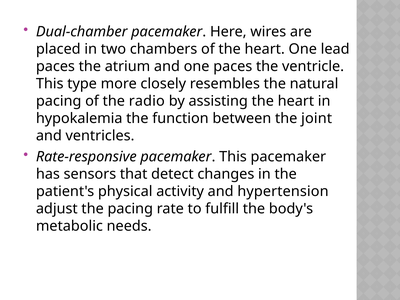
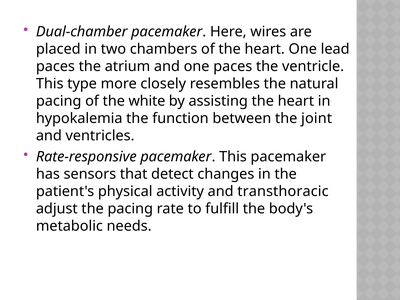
radio: radio -> white (147, 101)
hypertension: hypertension -> transthoracic (283, 191)
